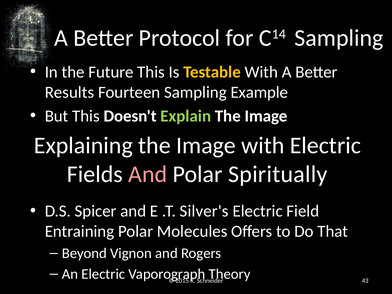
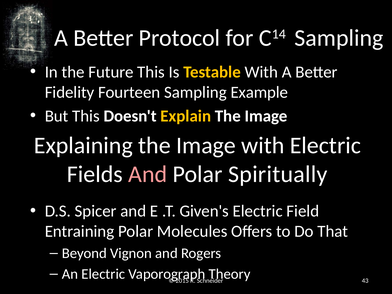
Results: Results -> Fidelity (70, 92)
Explain colour: light green -> yellow (186, 116)
Silver's: Silver's -> Given's (204, 211)
